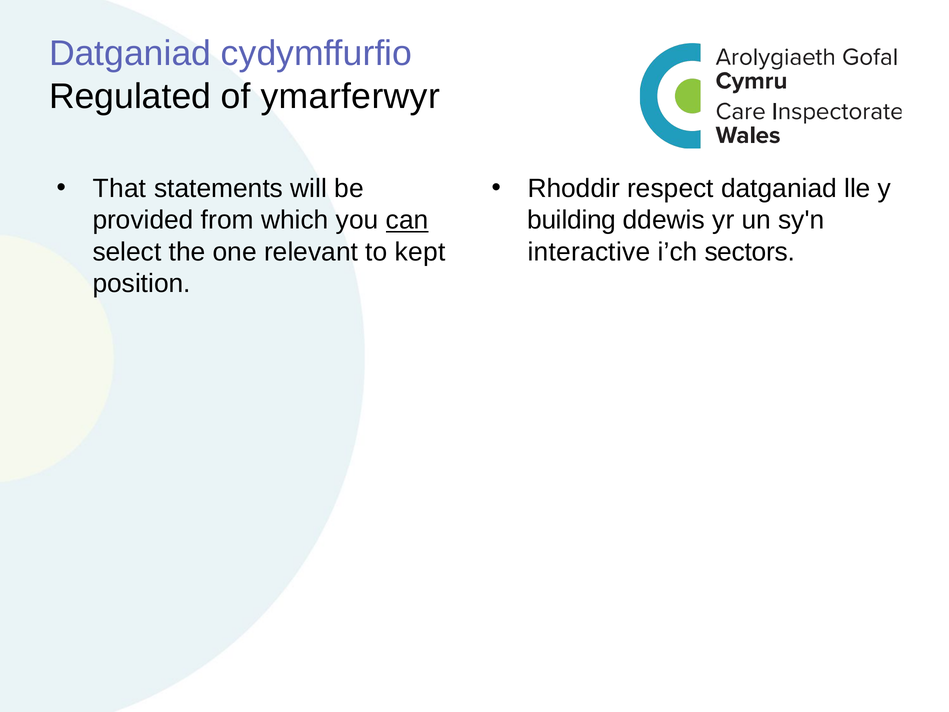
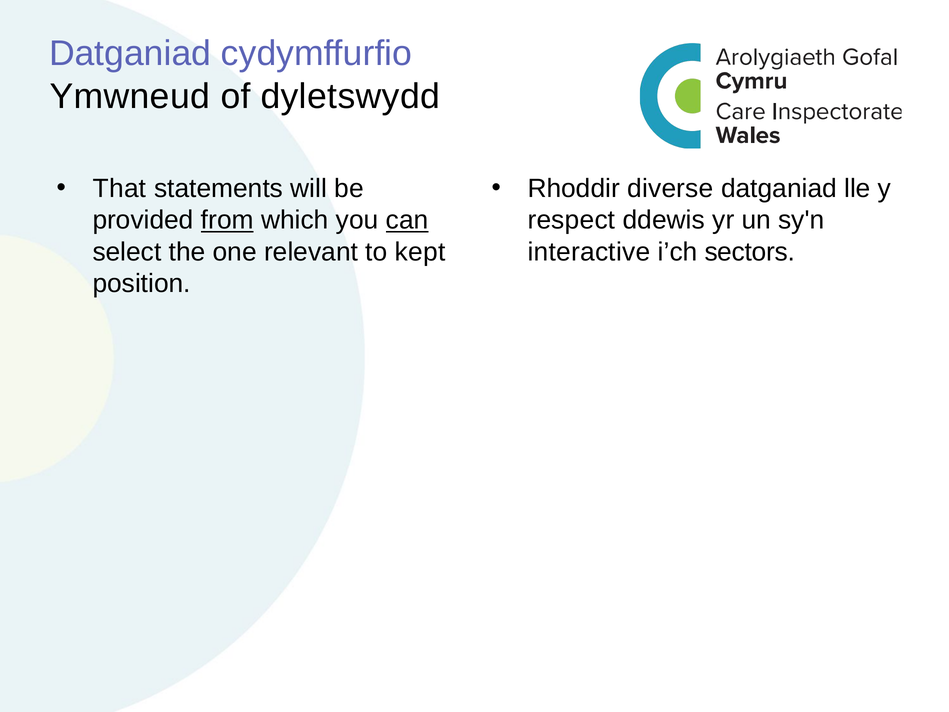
Regulated: Regulated -> Ymwneud (130, 96)
ymarferwyr: ymarferwyr -> dyletswydd (350, 96)
respect: respect -> diverse (670, 189)
from underline: none -> present (227, 220)
building: building -> respect (571, 220)
